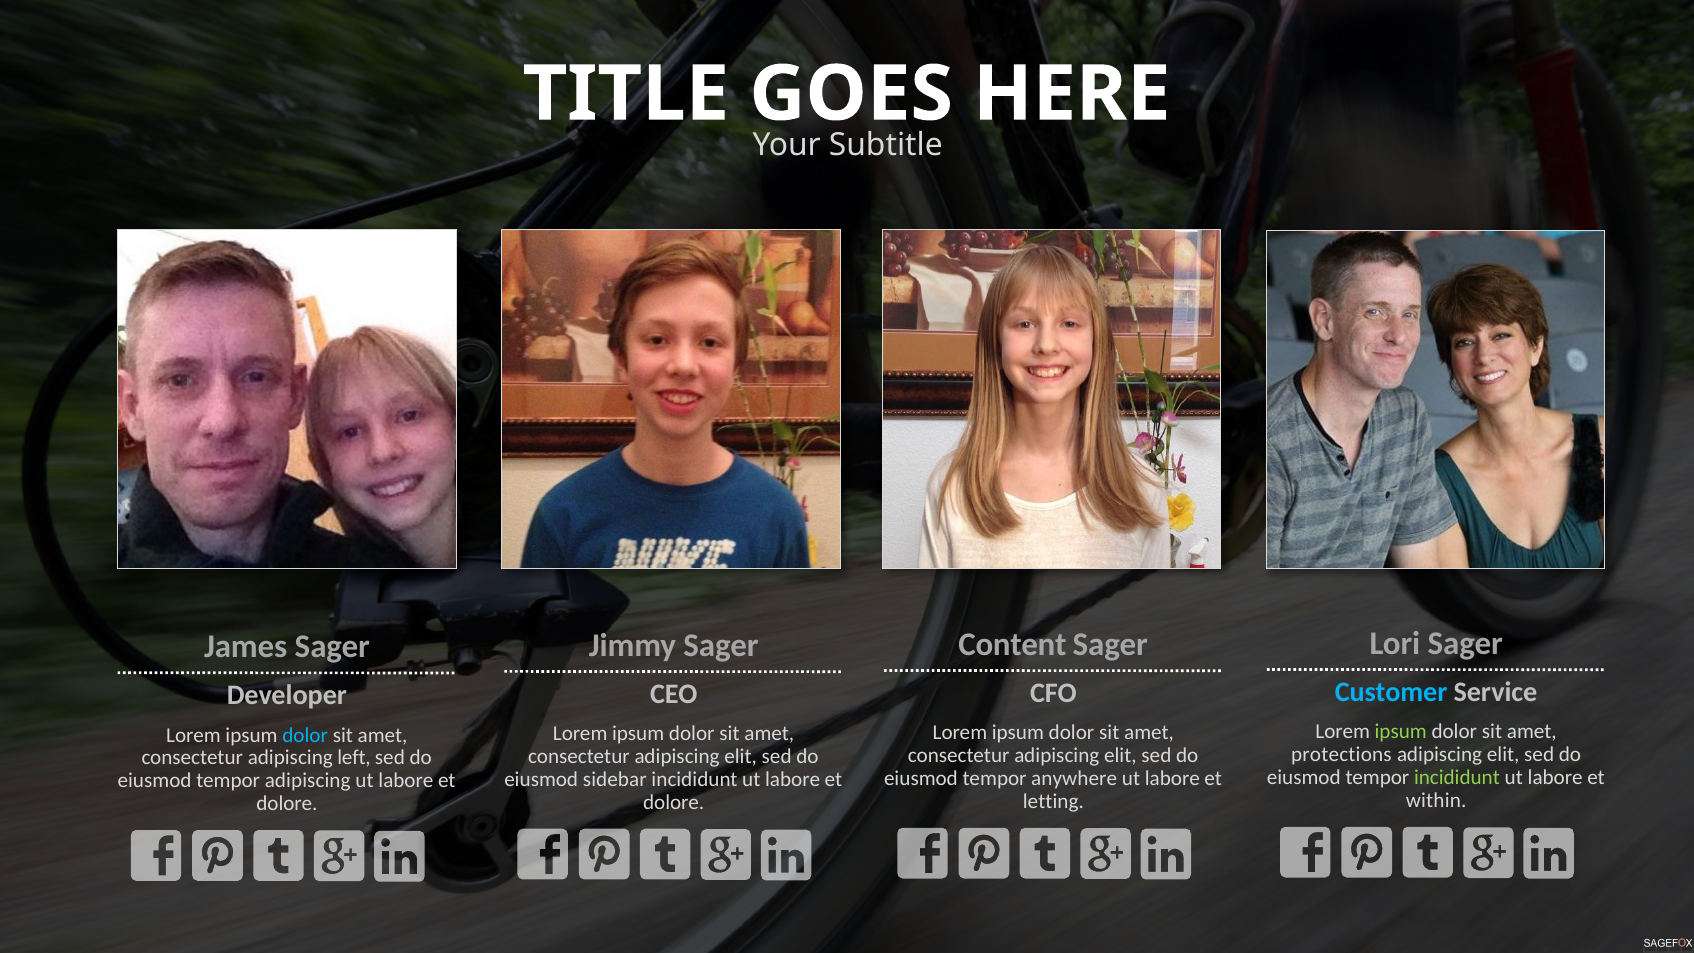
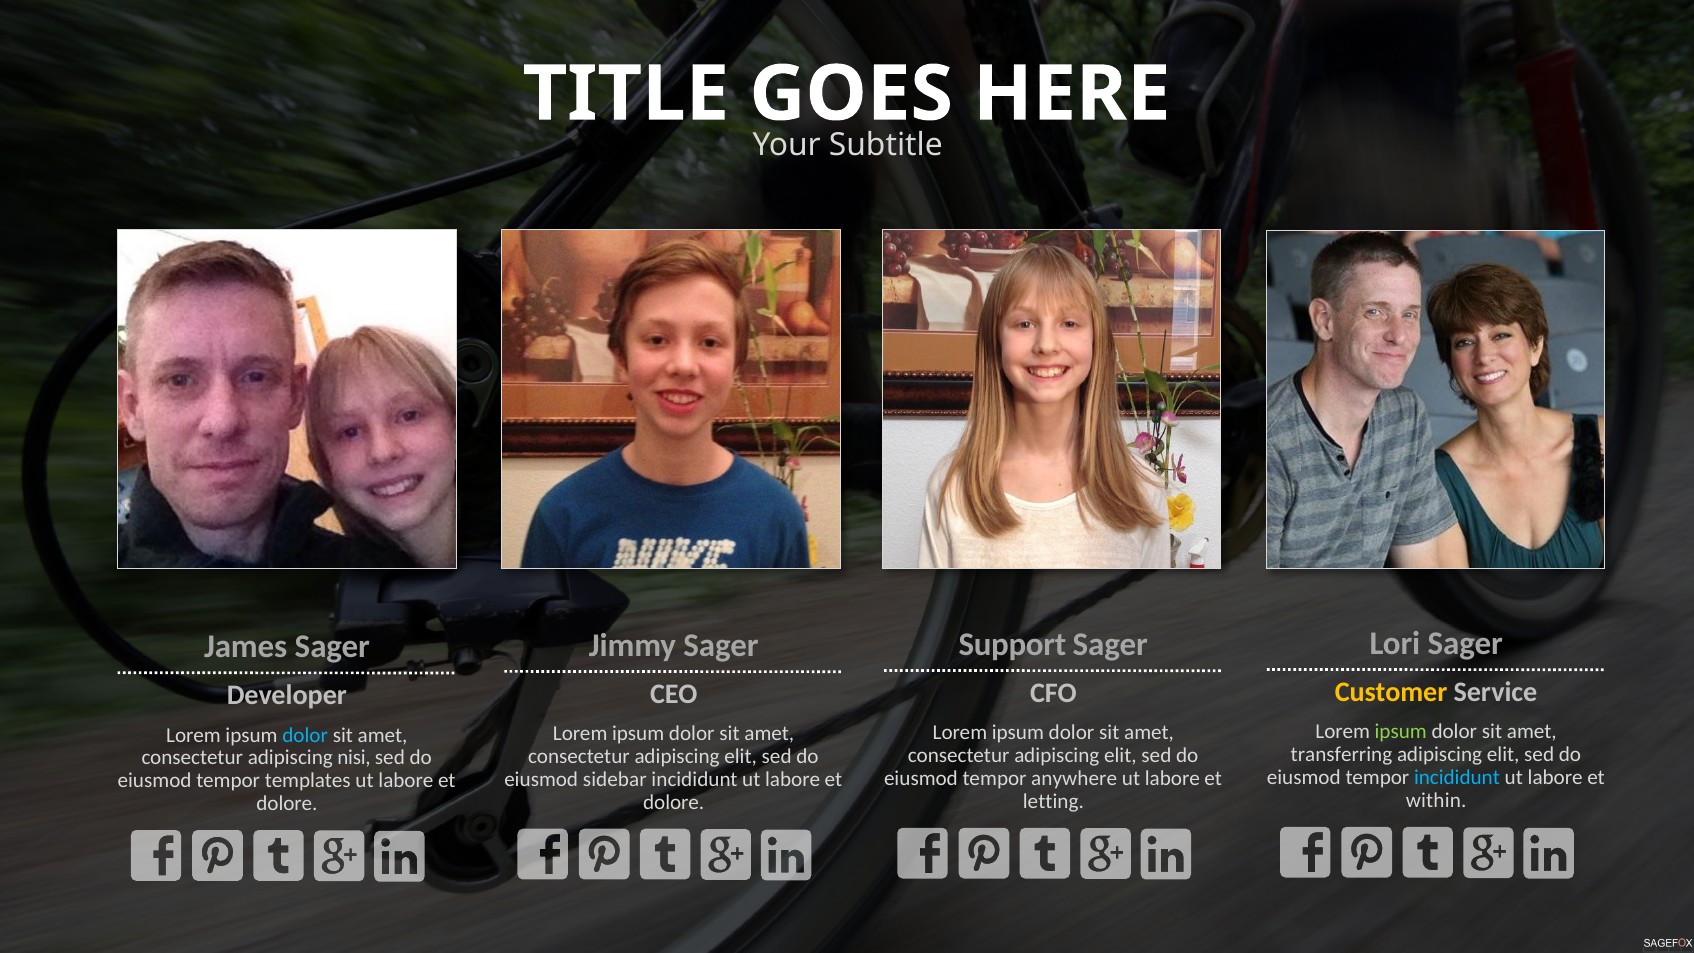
Content: Content -> Support (1012, 644)
Customer colour: light blue -> yellow (1391, 692)
protections: protections -> transferring (1341, 755)
left: left -> nisi (354, 758)
incididunt colour: light green -> light blue (1457, 777)
tempor adipiscing: adipiscing -> templates (308, 781)
